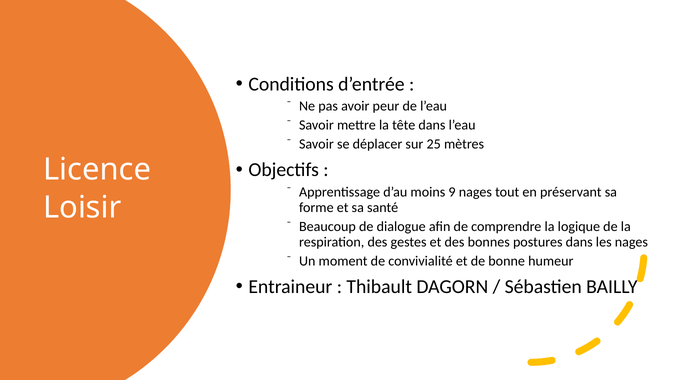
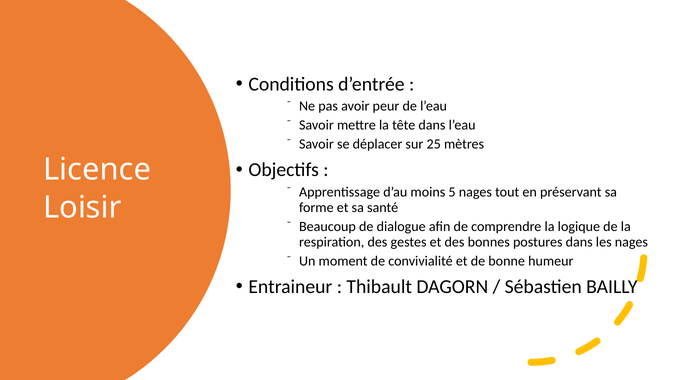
9: 9 -> 5 (452, 192)
